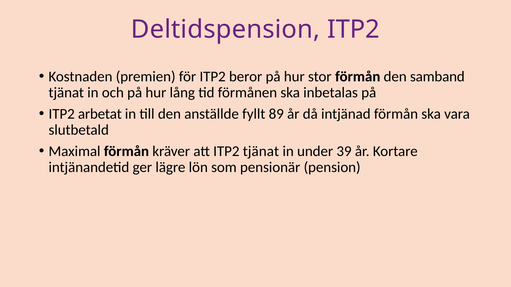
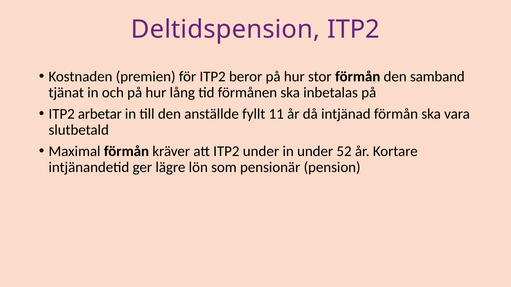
arbetat: arbetat -> arbetar (100, 114)
89: 89 -> 11 (276, 114)
ITP2 tjänat: tjänat -> under (261, 152)
39: 39 -> 52 (344, 152)
